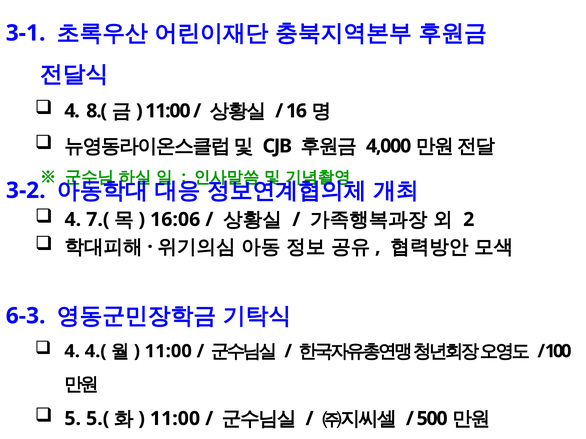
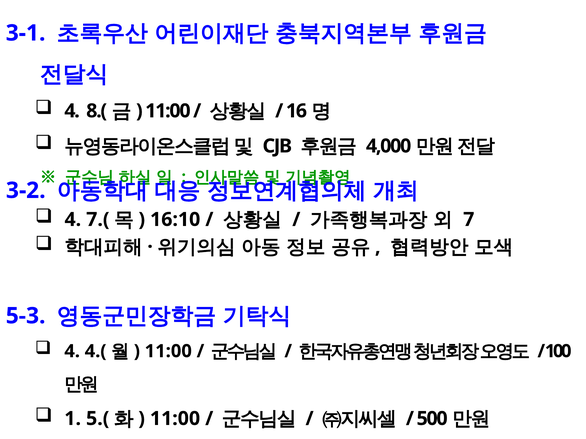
16:06: 16:06 -> 16:10 (175, 220)
2: 2 -> 7 (469, 220)
6-3: 6-3 -> 5-3 (26, 316)
5: 5 -> 1 (73, 419)
